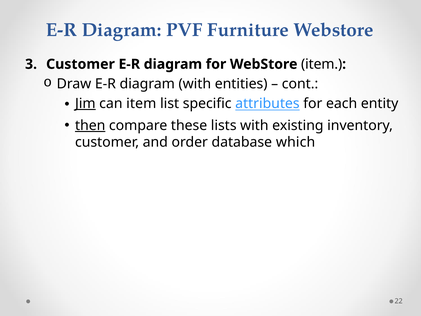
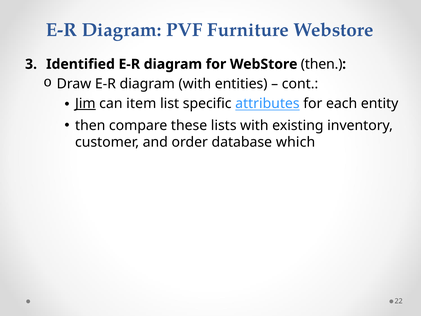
Customer: Customer -> Identified (81, 64)
WebStore item: item -> then (322, 64)
then underline: present -> none (90, 125)
